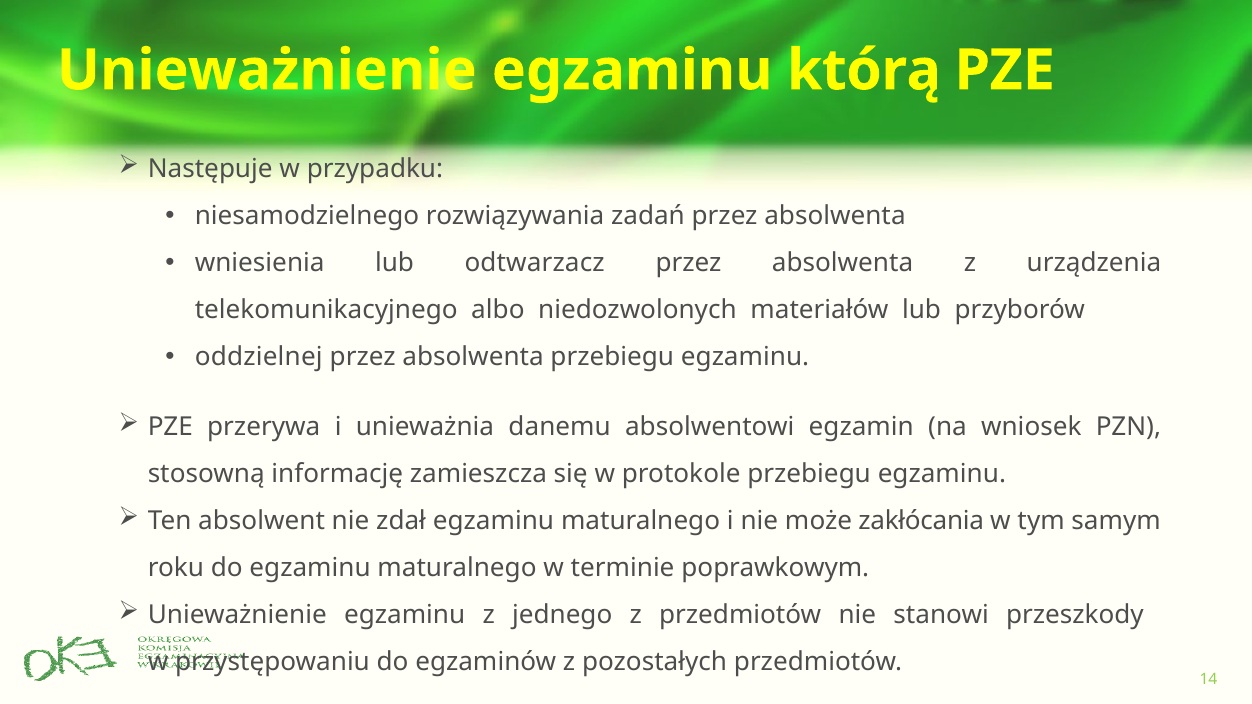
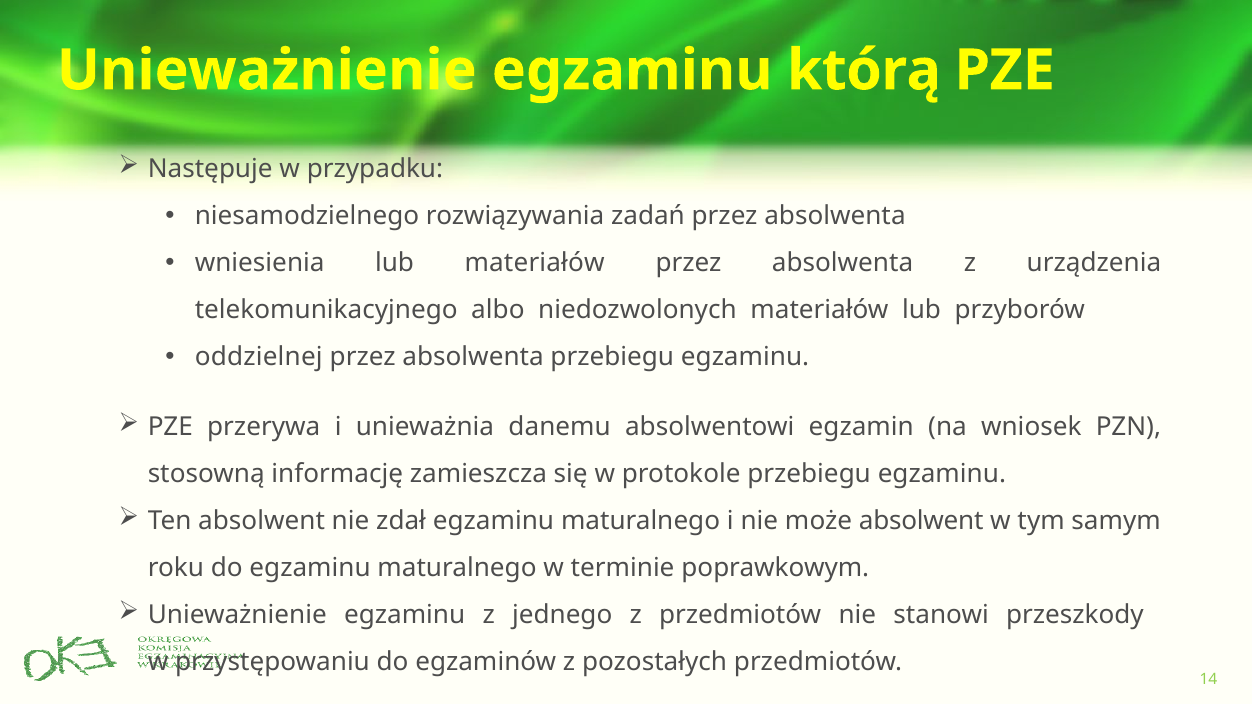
lub odtwarzacz: odtwarzacz -> materiałów (535, 263)
może zakłócania: zakłócania -> absolwent (921, 521)
